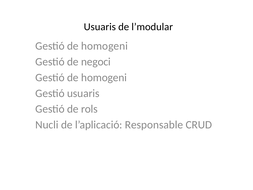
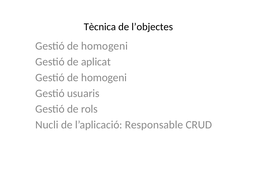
Usuaris: Usuaris -> Tècnica (100, 27)
l’modular: l’modular -> l’objectes (152, 27)
negoci: negoci -> aplicat (96, 62)
